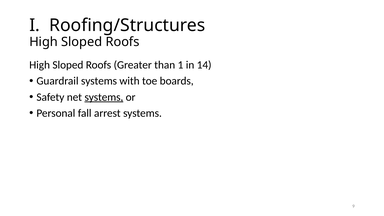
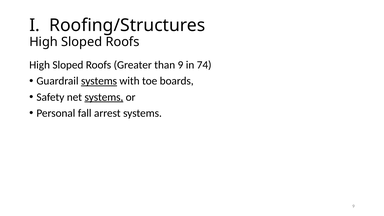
than 1: 1 -> 9 (180, 65)
14: 14 -> 74 (204, 65)
systems underline: none -> present (99, 81)
